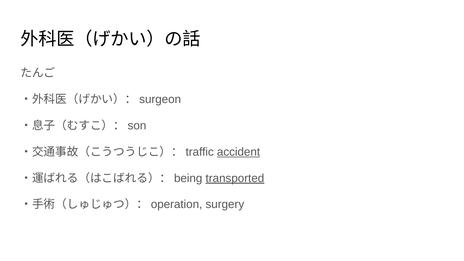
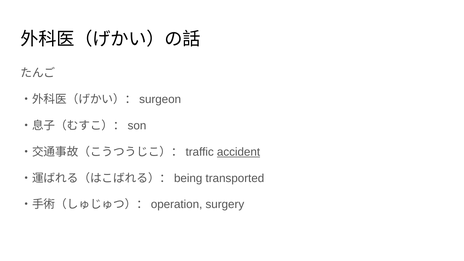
transported underline: present -> none (235, 178)
